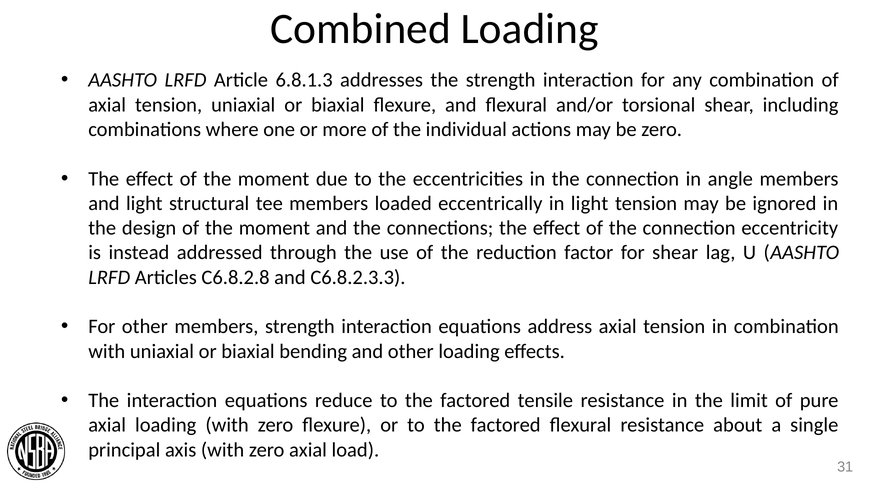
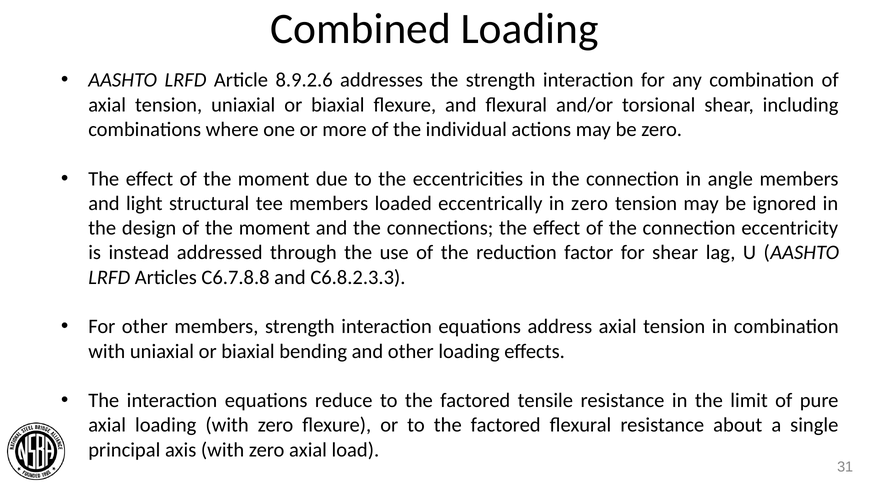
6.8.1.3: 6.8.1.3 -> 8.9.2.6 (304, 80)
in light: light -> zero (590, 203)
C6.8.2.8: C6.8.2.8 -> C6.7.8.8 (236, 277)
